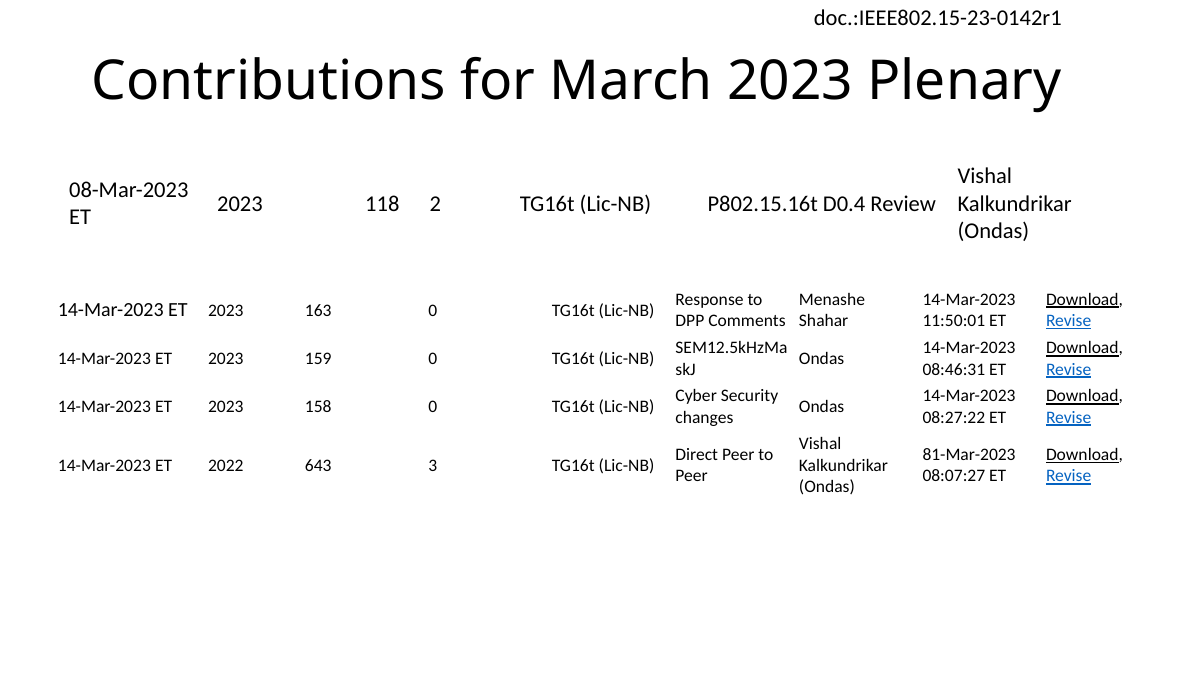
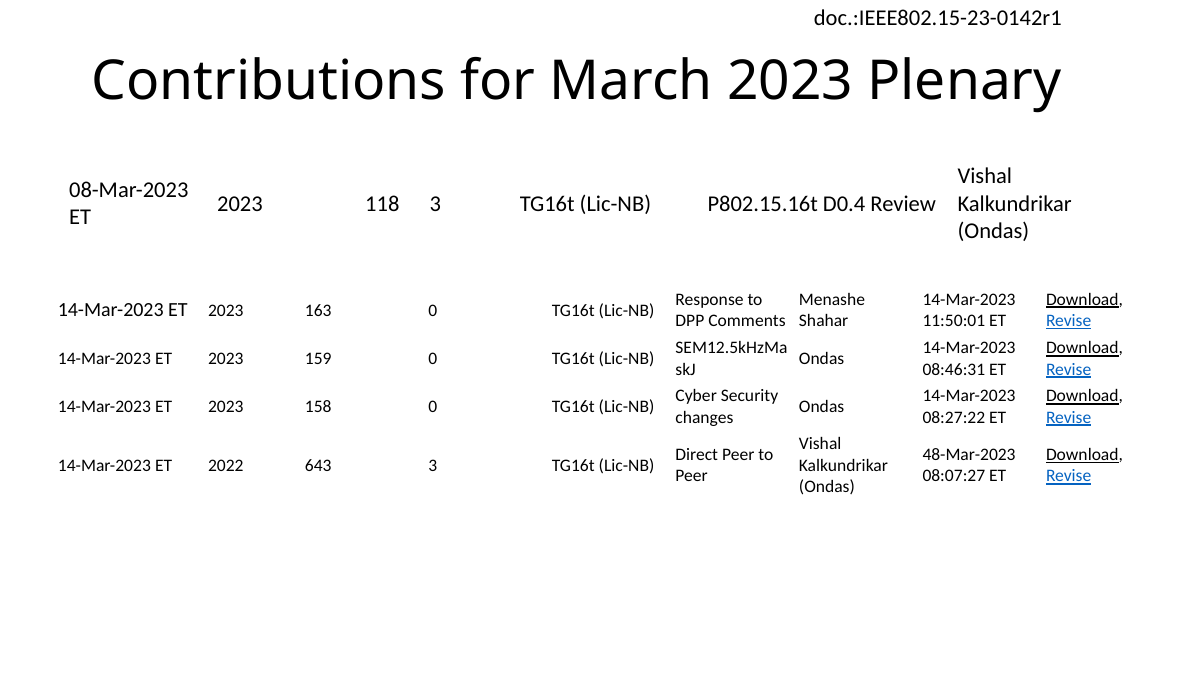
118 2: 2 -> 3 (435, 204)
81-Mar-2023: 81-Mar-2023 -> 48-Mar-2023 (969, 455)
